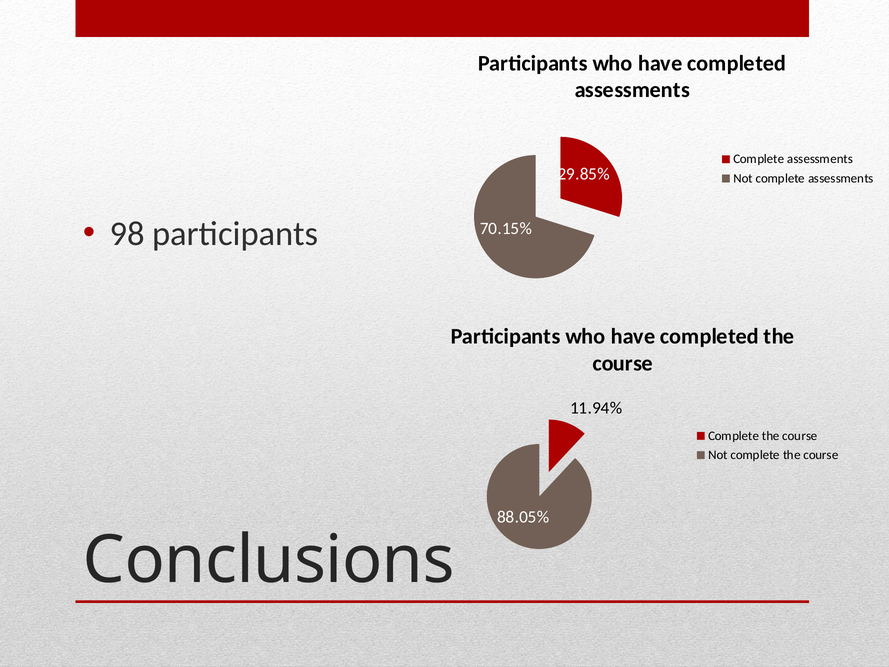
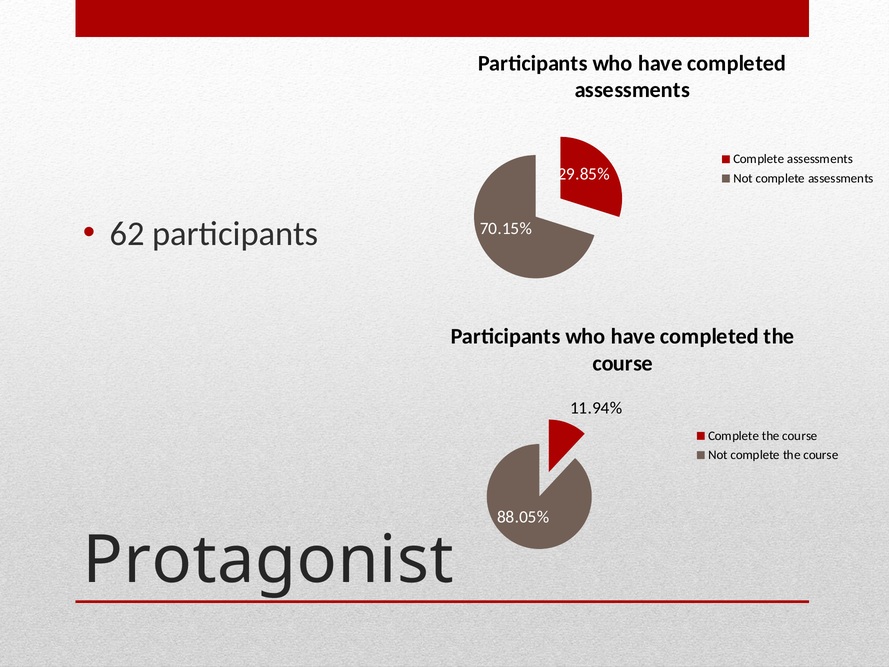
98: 98 -> 62 (127, 234)
Conclusions: Conclusions -> Protagonist (268, 560)
